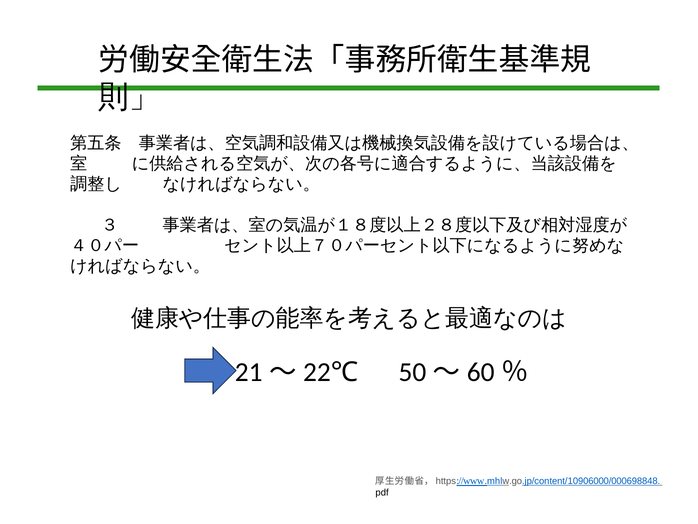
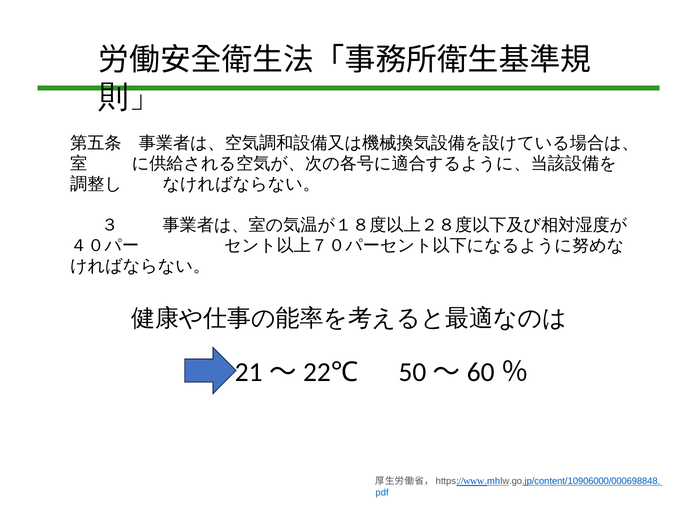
pdf colour: black -> blue (382, 492)
